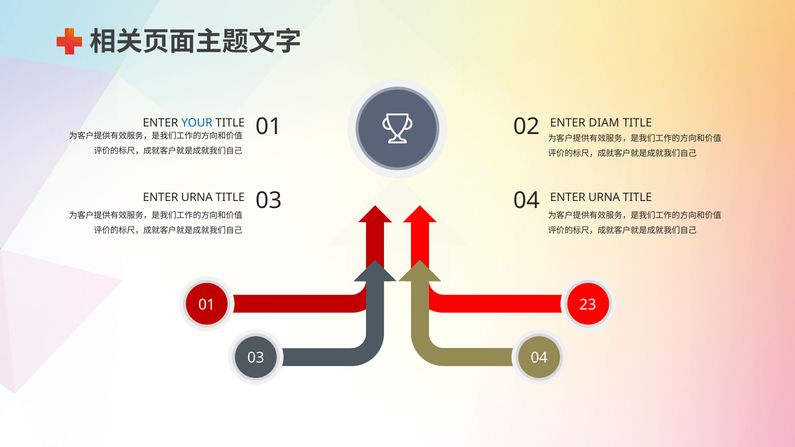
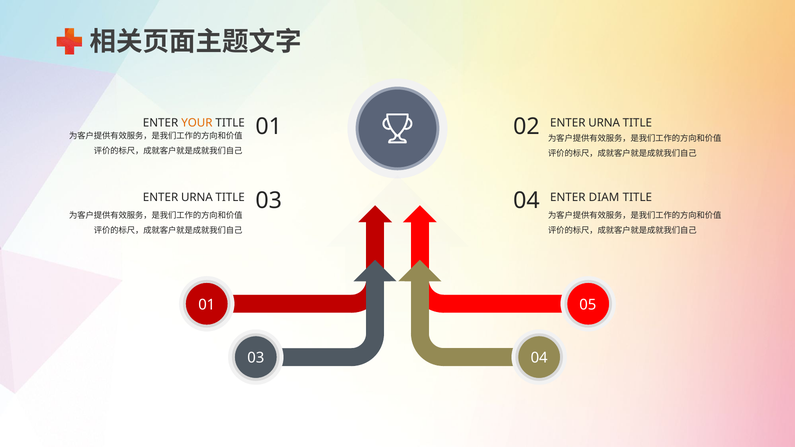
YOUR colour: blue -> orange (197, 123)
DIAM: DIAM -> URNA (604, 123)
URNA: URNA -> DIAM (604, 198)
23: 23 -> 05 (588, 305)
